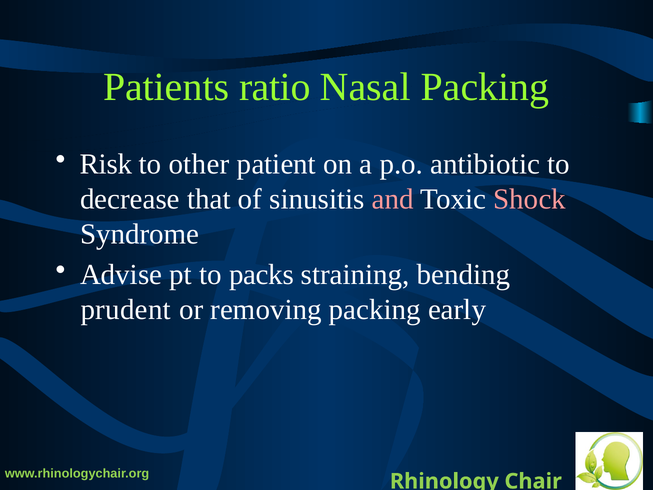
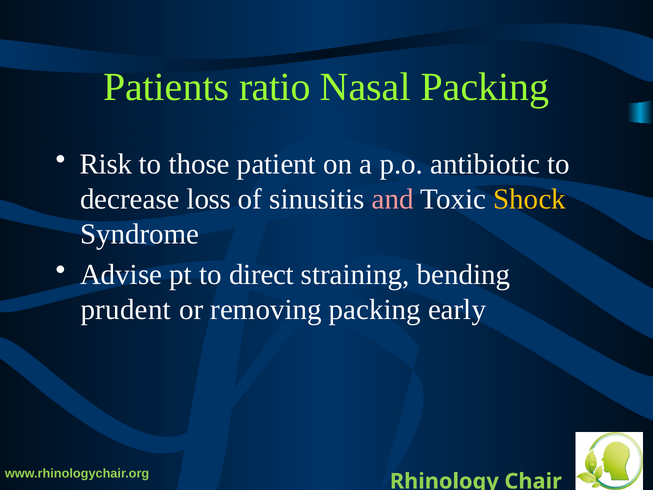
other: other -> those (199, 164)
that: that -> loss (209, 199)
Shock colour: pink -> yellow (530, 199)
packs: packs -> direct (262, 275)
